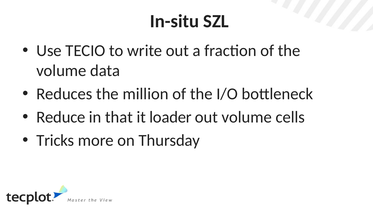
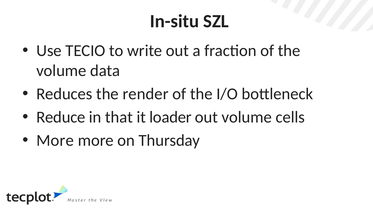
million: million -> render (146, 94)
Tricks: Tricks -> More (55, 140)
